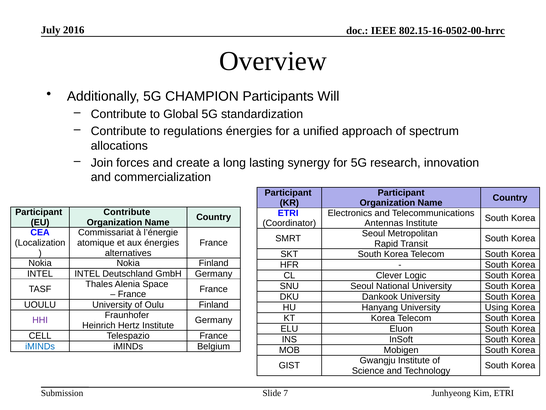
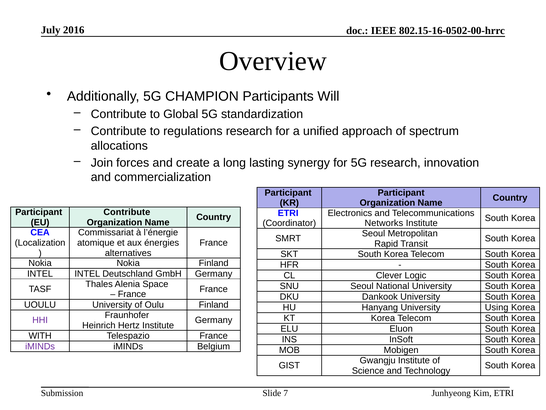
regulations énergies: énergies -> research (249, 131)
Antennas: Antennas -> Networks (384, 223)
CELL: CELL -> WITH (40, 335)
iMINDs colour: blue -> purple (40, 346)
